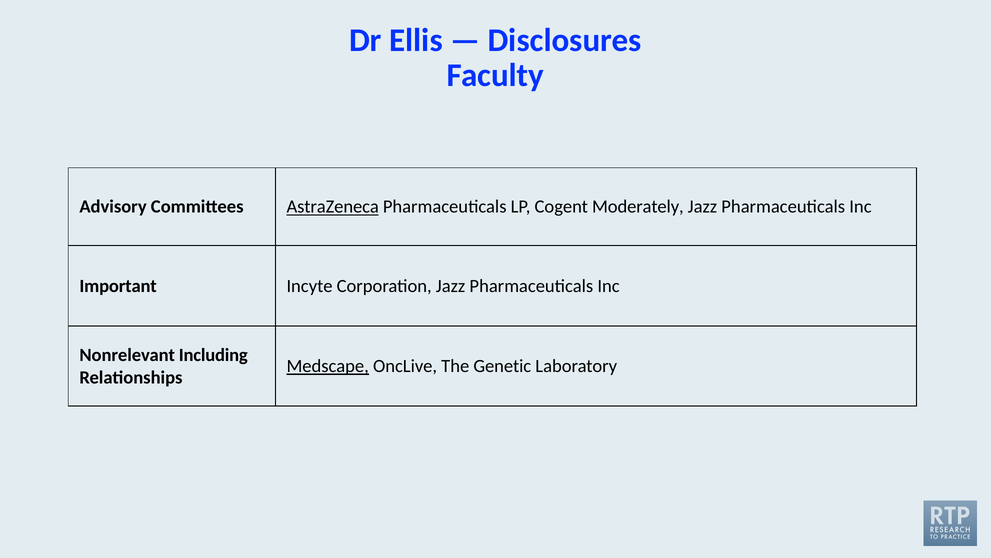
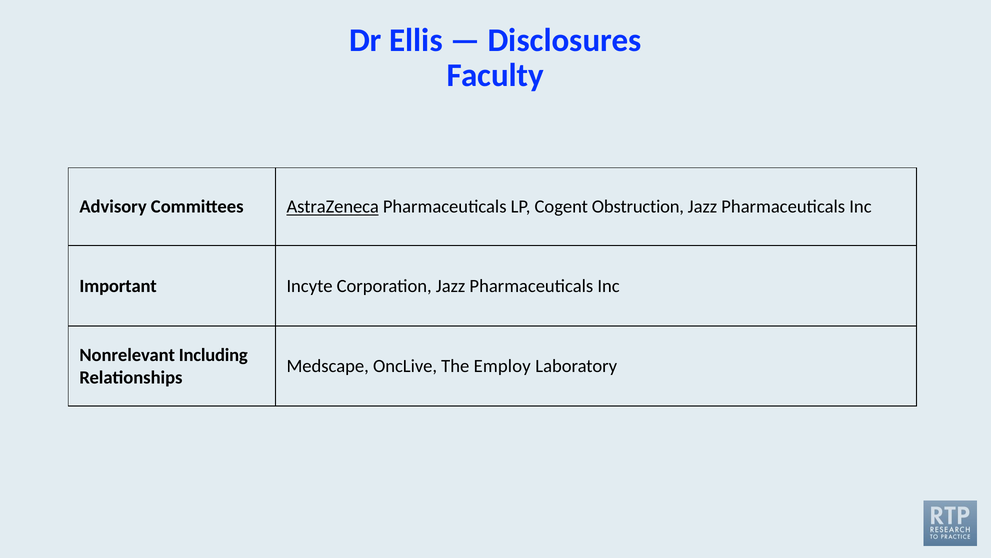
Moderately: Moderately -> Obstruction (638, 207)
Medscape underline: present -> none (328, 366)
Genetic: Genetic -> Employ (502, 366)
